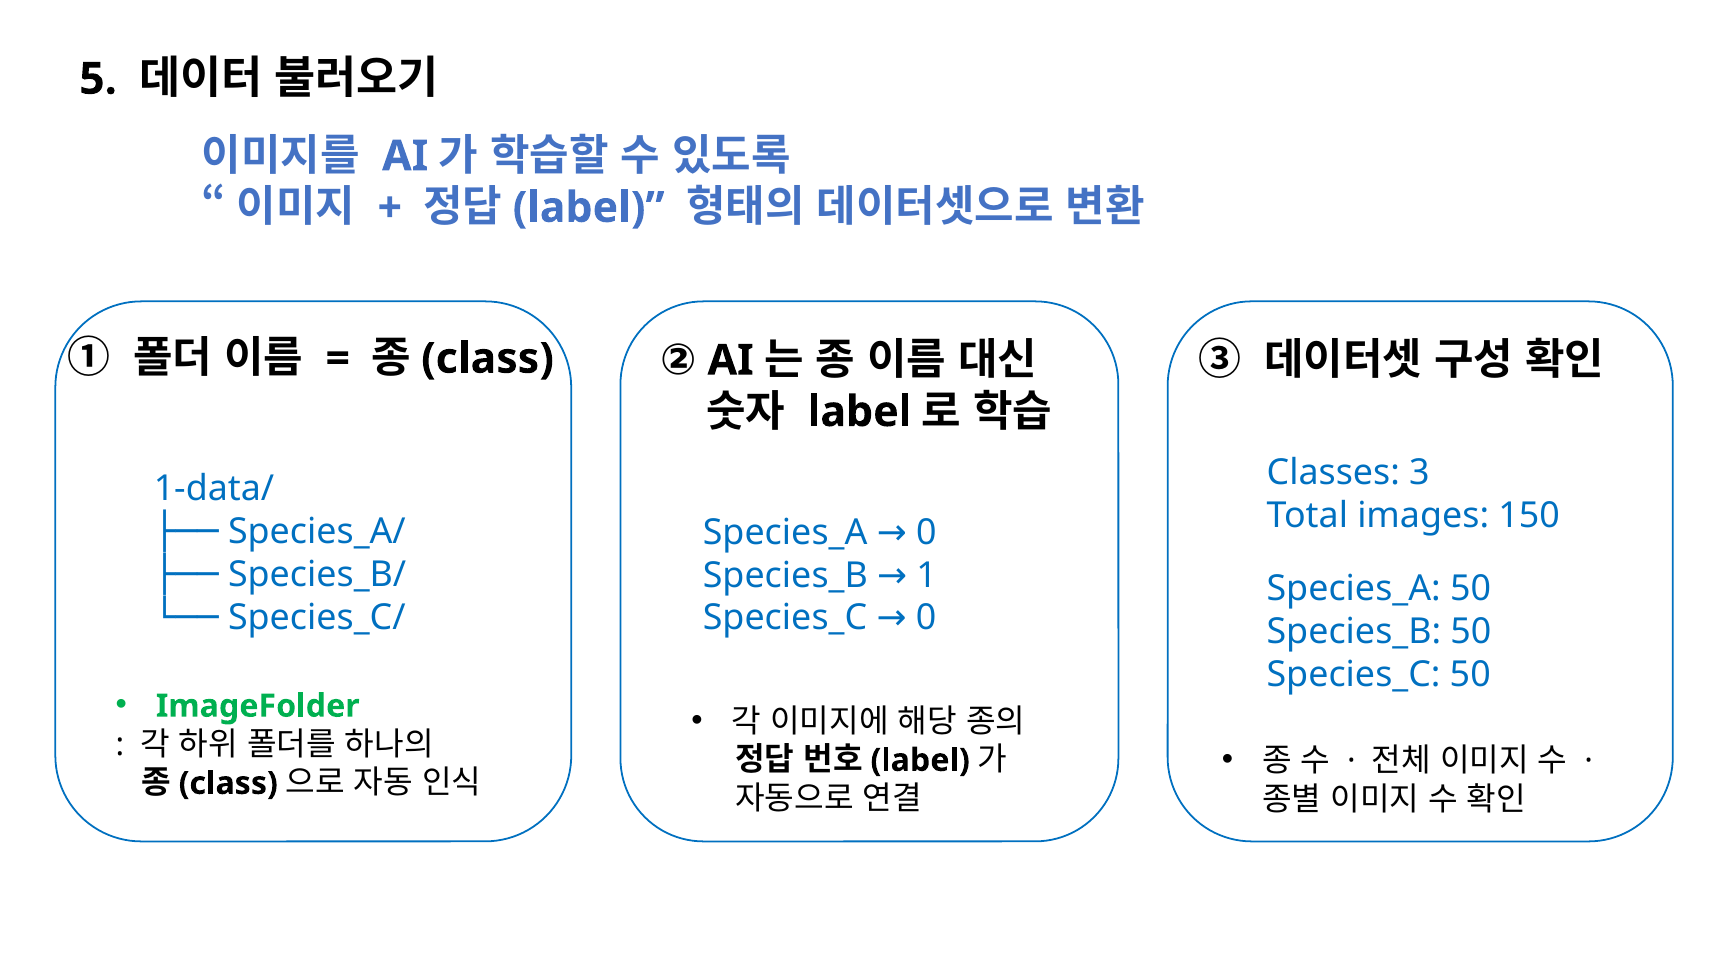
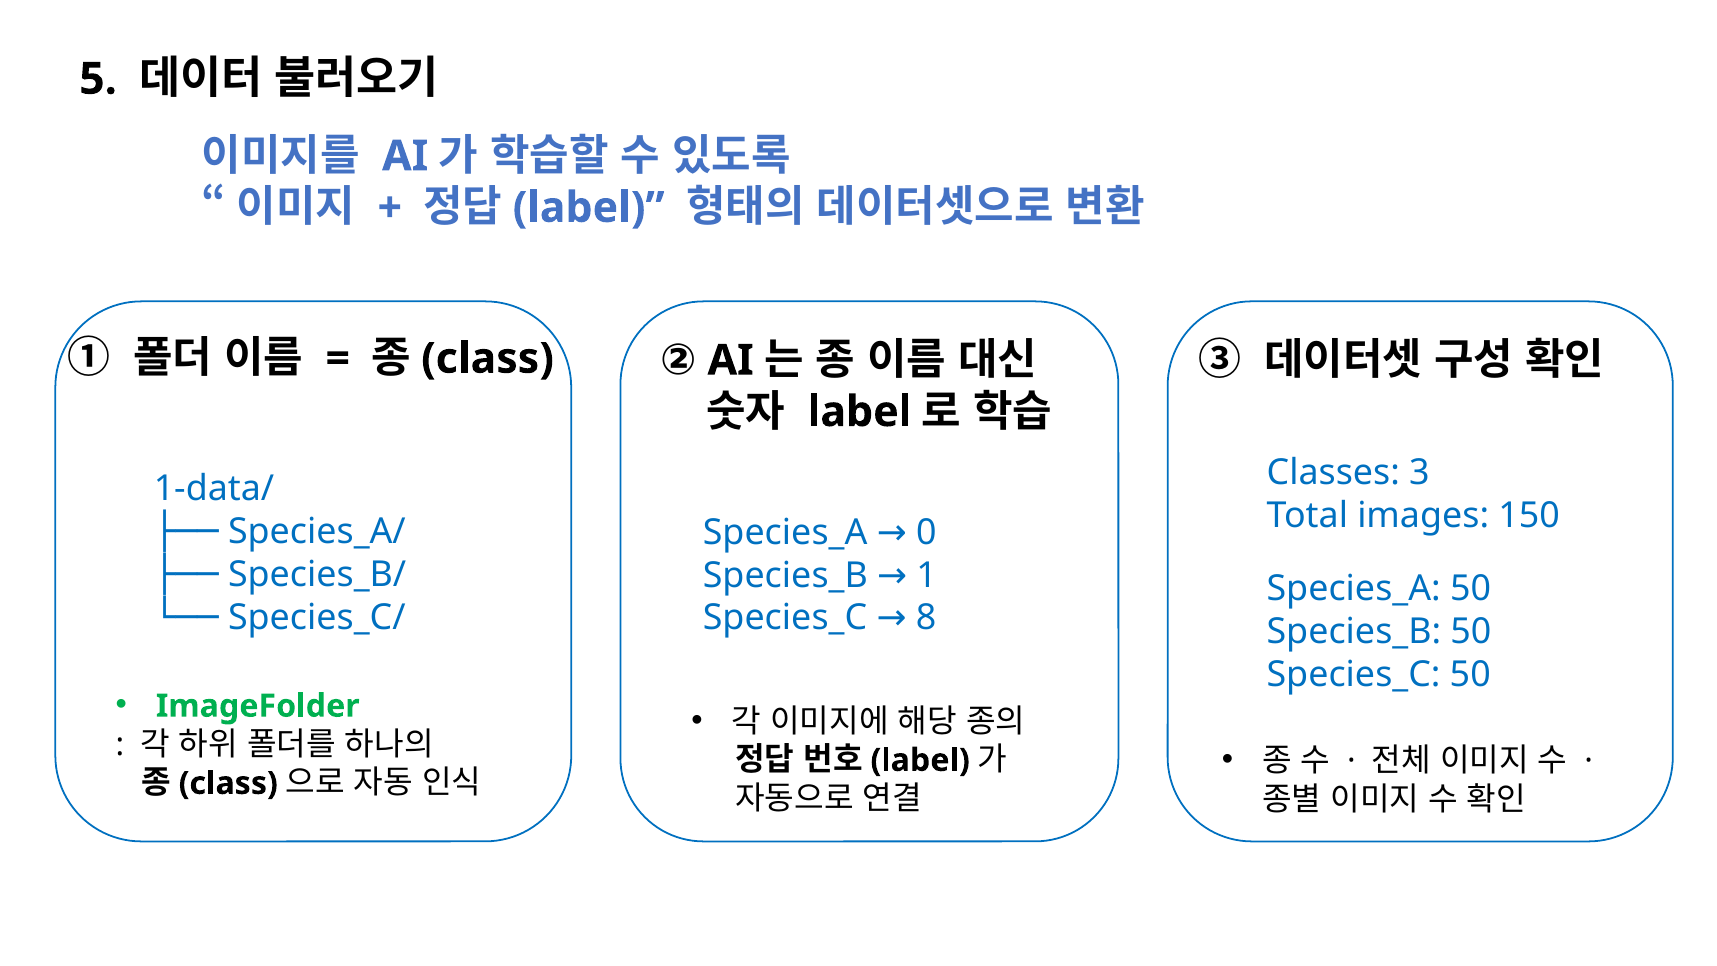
Species_C 0: 0 -> 8 (926, 618)
